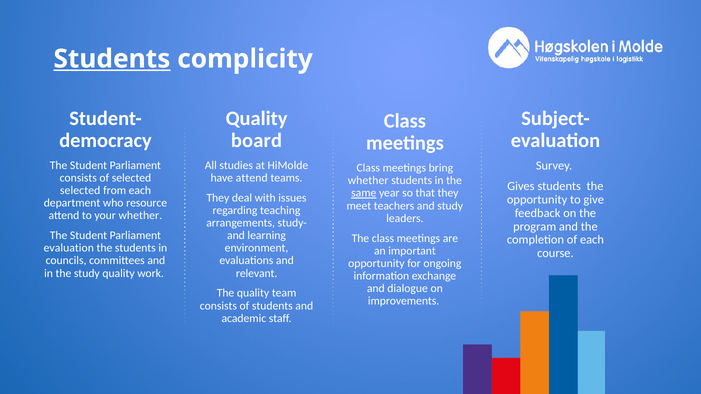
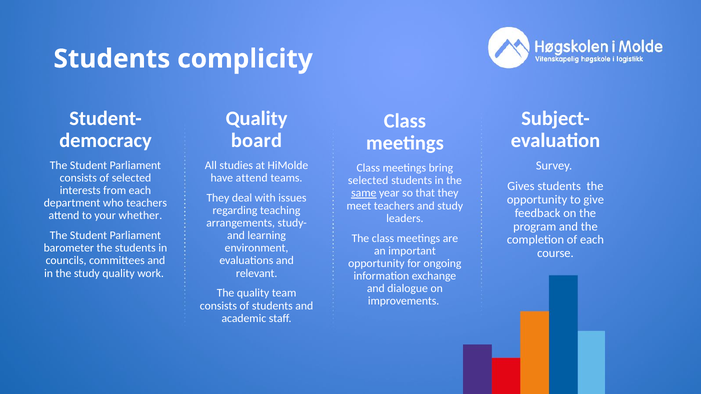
Students underline: present -> none (112, 59)
whether: whether -> selected (368, 181)
selected: selected -> interests (80, 191)
who resource: resource -> teachers (147, 203)
evaluation: evaluation -> barometer (69, 248)
